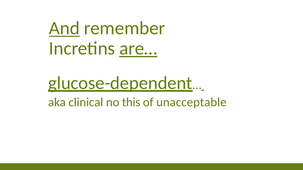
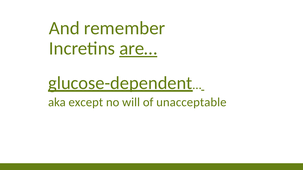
And underline: present -> none (64, 28)
clinical: clinical -> except (86, 103)
this: this -> will (131, 103)
